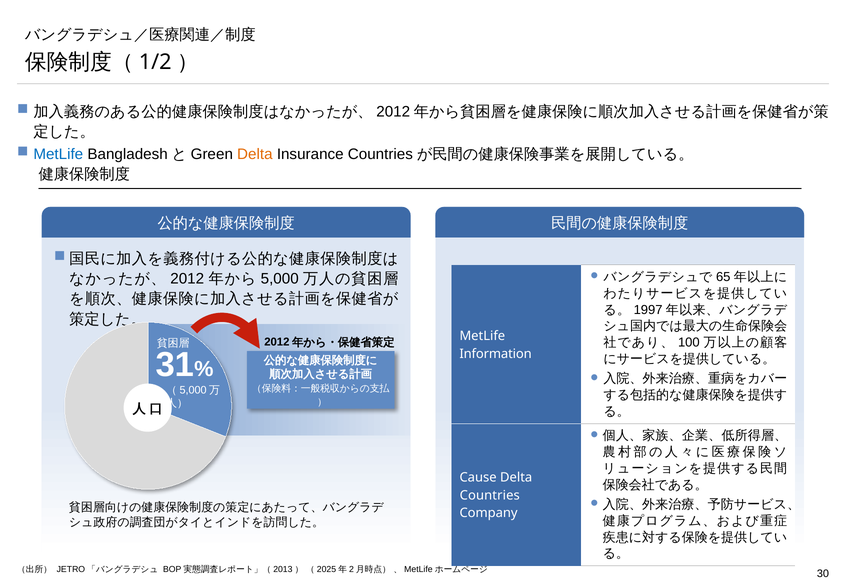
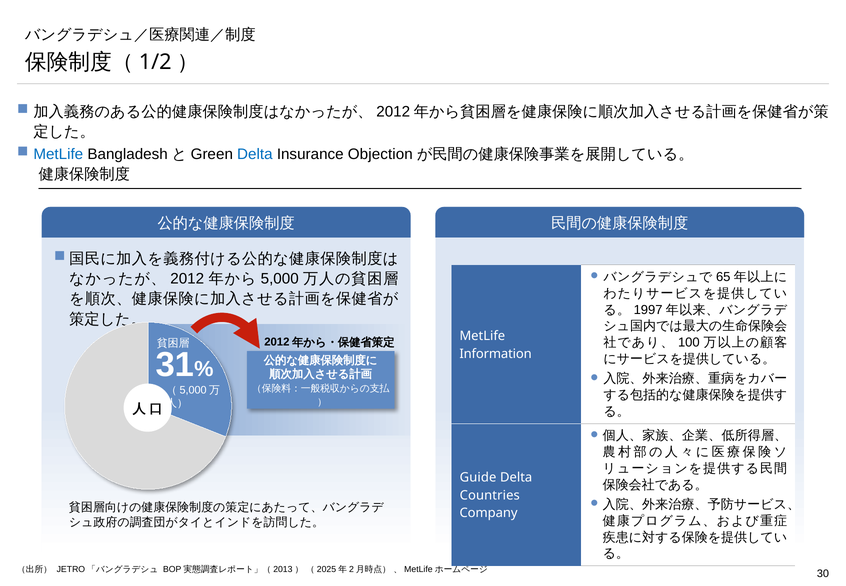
Delta colour: orange -> blue (255, 154)
Insurance Countries: Countries -> Objection (380, 154)
Cause: Cause -> Guide (478, 477)
